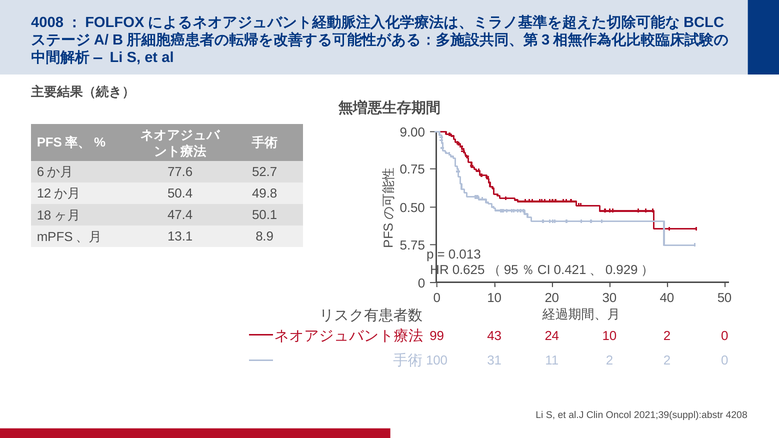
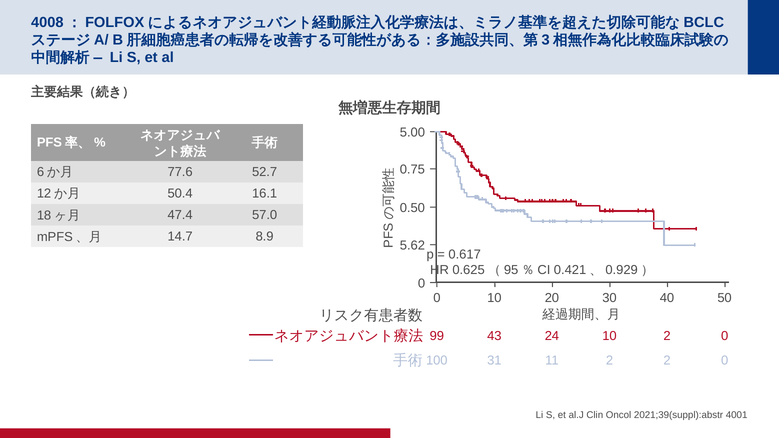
9.00: 9.00 -> 5.00 (412, 133)
49.8: 49.8 -> 16.1 (265, 194)
50.1: 50.1 -> 57.0 (265, 215)
13.1: 13.1 -> 14.7 (180, 237)
5.75: 5.75 -> 5.62 (412, 246)
0.013: 0.013 -> 0.617 (465, 254)
4208: 4208 -> 4001 (737, 415)
